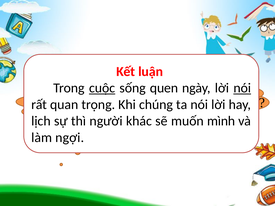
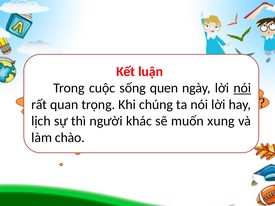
cuộc underline: present -> none (102, 88)
mình: mình -> xung (221, 121)
ngợi: ngợi -> chào (70, 138)
